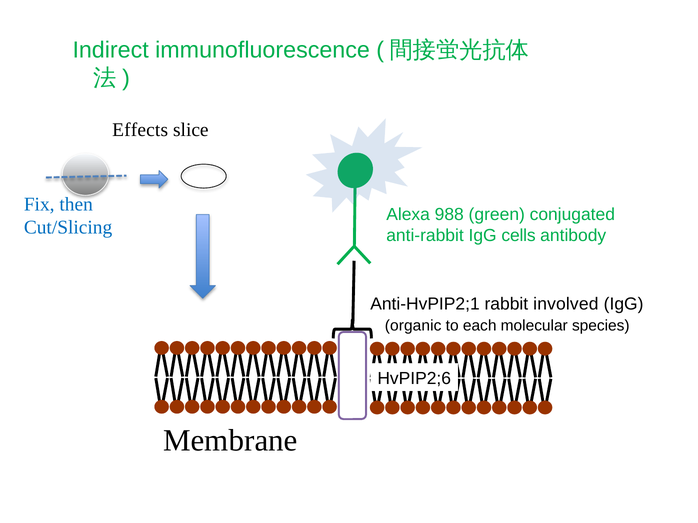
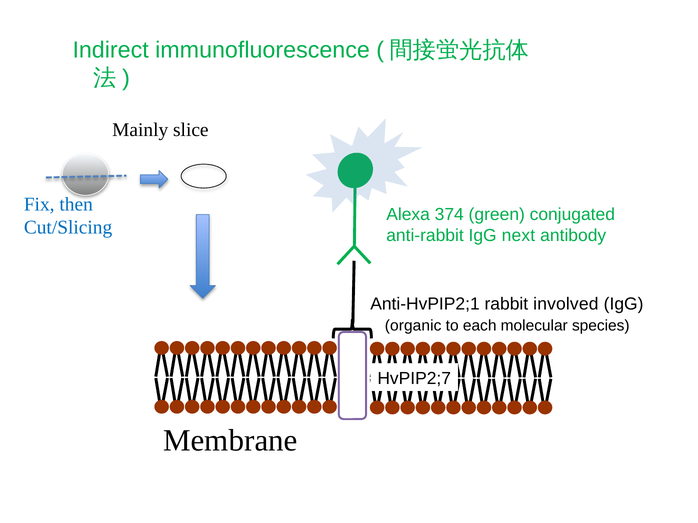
Effects: Effects -> Mainly (140, 130)
988: 988 -> 374 (449, 215)
cells: cells -> next (518, 236)
HvPIP2;6: HvPIP2;6 -> HvPIP2;7 (414, 379)
